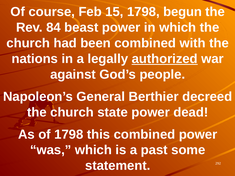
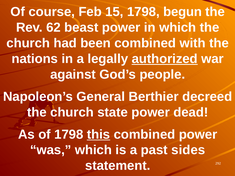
84: 84 -> 62 (53, 28)
this underline: none -> present (98, 135)
some: some -> sides (188, 150)
